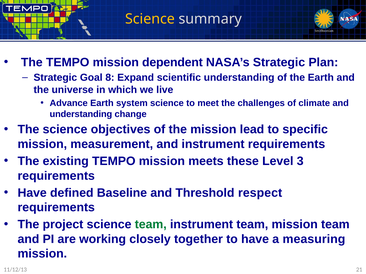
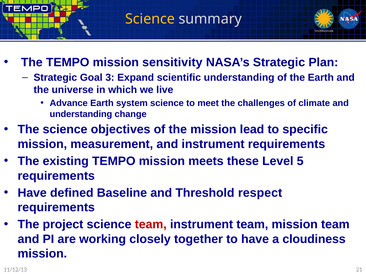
dependent: dependent -> sensitivity (172, 62)
8: 8 -> 3 (110, 78)
3: 3 -> 5 (300, 161)
team colour: green -> red (151, 225)
measuring: measuring -> cloudiness (314, 239)
